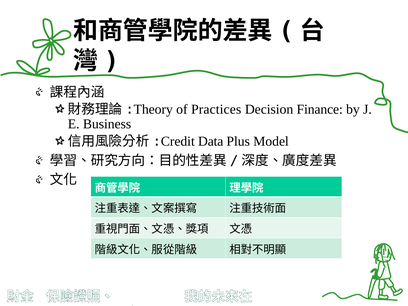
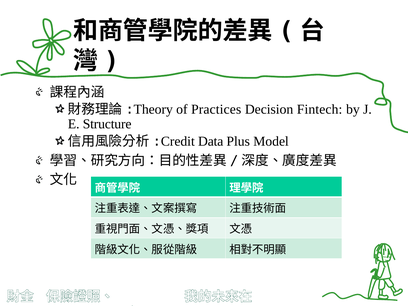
Finance: Finance -> Fintech (320, 109)
Business: Business -> Structure (107, 124)
